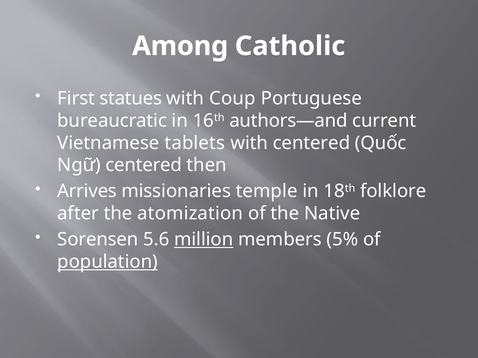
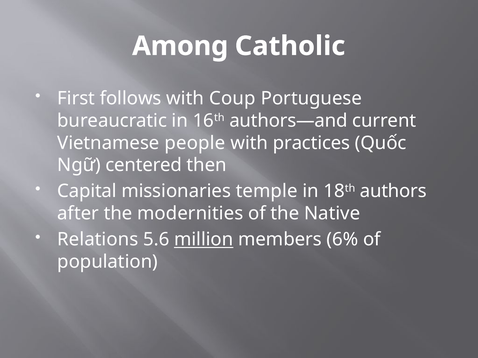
statues: statues -> follows (131, 98)
tablets: tablets -> people (195, 143)
with centered: centered -> practices (311, 143)
Arrives: Arrives -> Capital (87, 191)
folklore: folklore -> authors (393, 191)
atomization: atomization -> modernities (190, 214)
Sorensen: Sorensen -> Relations (98, 240)
5%: 5% -> 6% (342, 240)
population underline: present -> none (108, 262)
